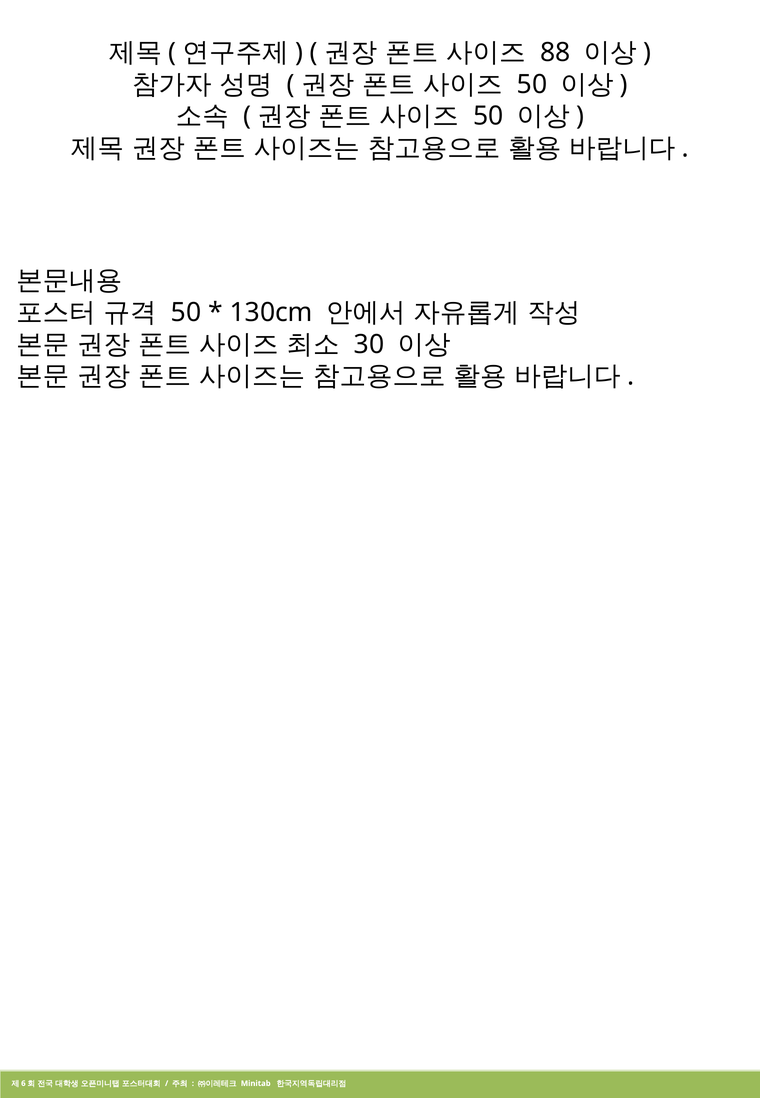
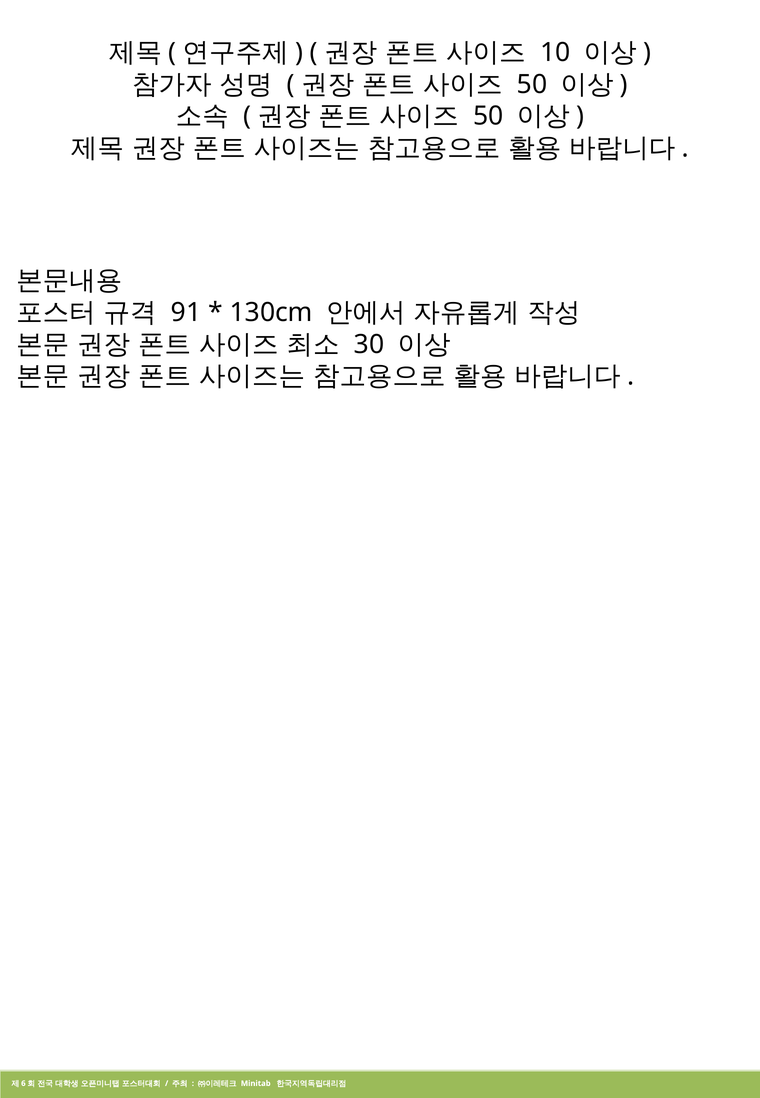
88: 88 -> 10 (555, 53)
50: 50 -> 91 (186, 312)
